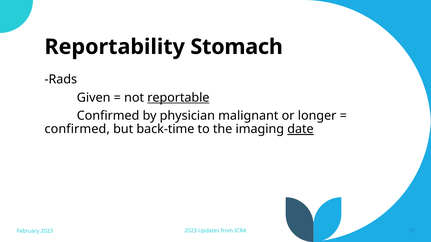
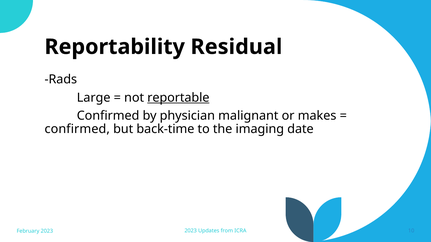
Stomach: Stomach -> Residual (236, 47)
Given: Given -> Large (94, 98)
longer: longer -> makes (317, 116)
date underline: present -> none (300, 129)
